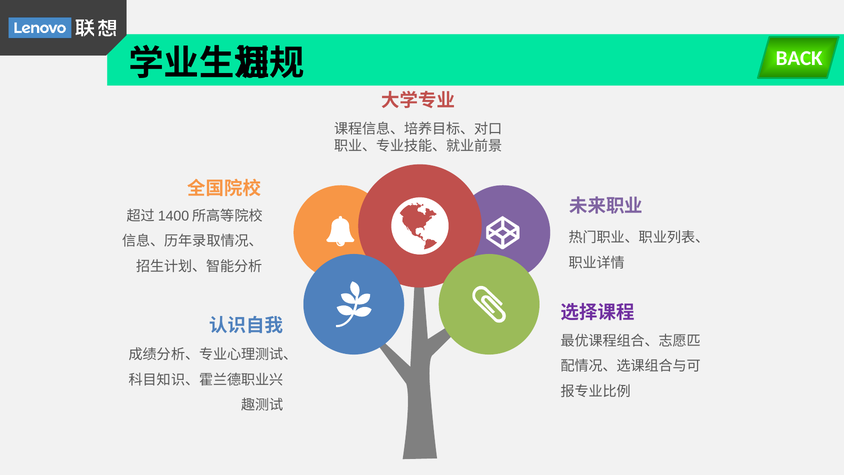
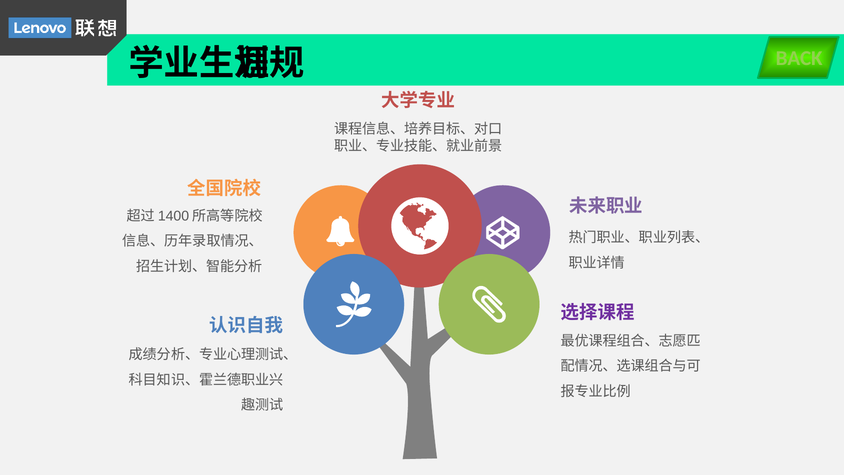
BACK colour: white -> light green (799, 58)
